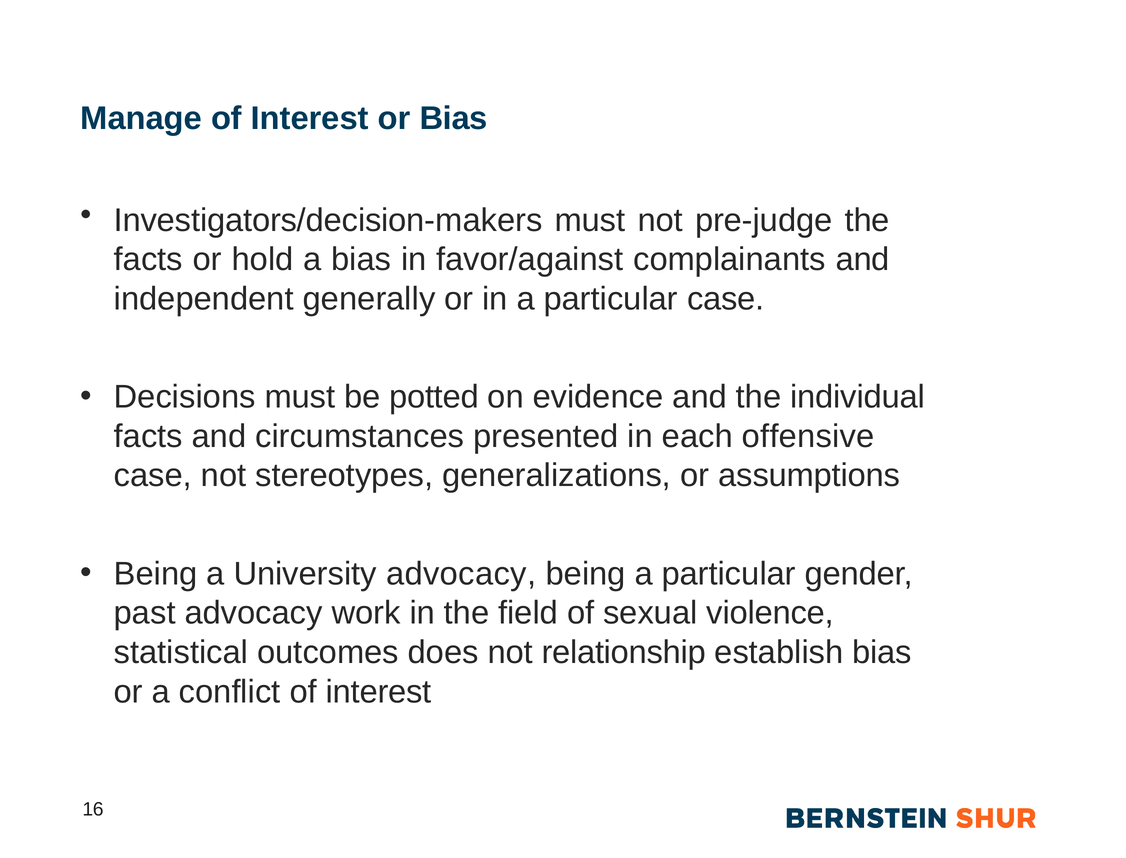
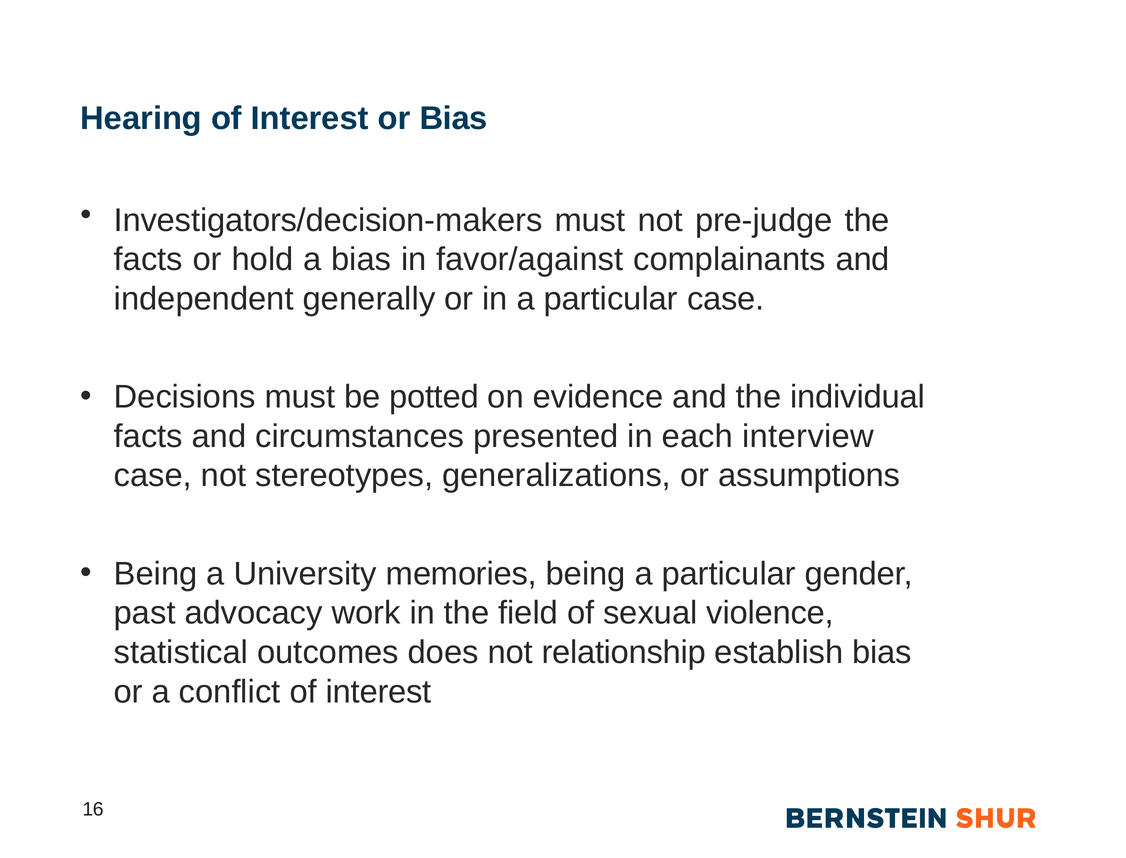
Manage: Manage -> Hearing (141, 118)
offensive: offensive -> interview (808, 436)
University advocacy: advocacy -> memories (461, 574)
